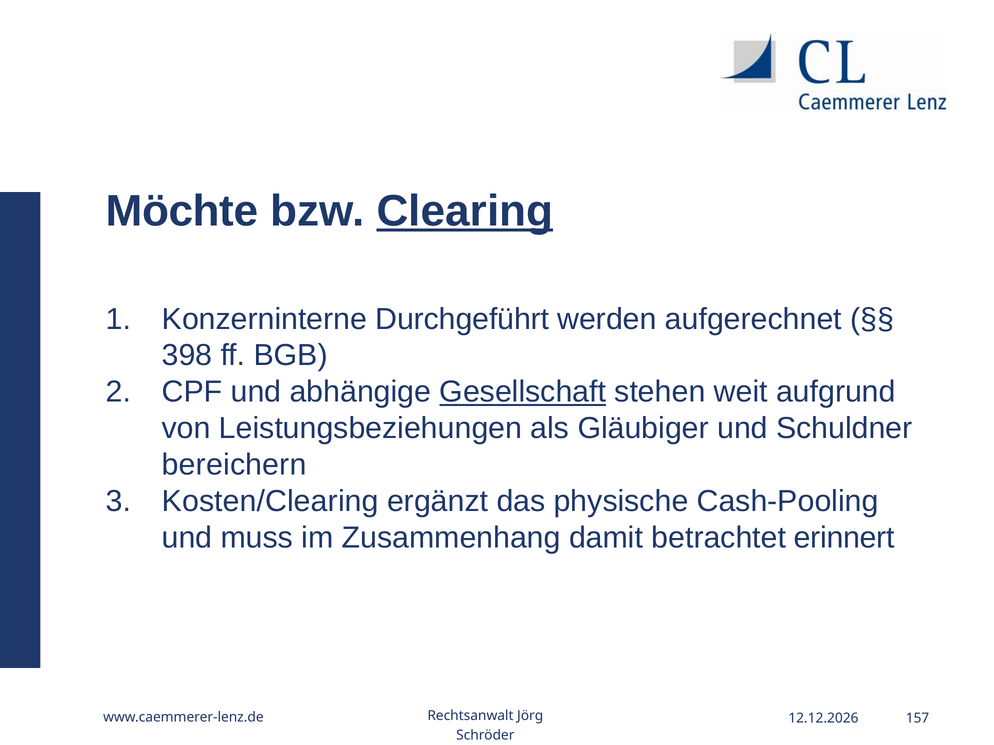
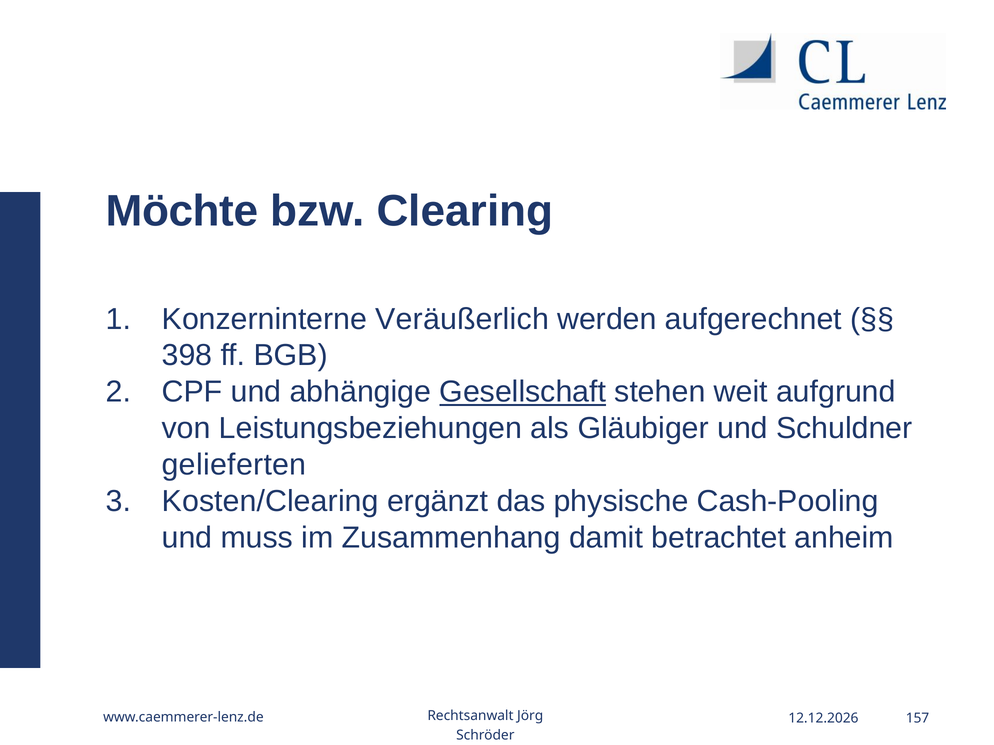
Clearing underline: present -> none (465, 211)
Durchgeführt: Durchgeführt -> Veräußerlich (462, 319)
bereichern: bereichern -> gelieferten (234, 465)
erinnert: erinnert -> anheim (844, 538)
